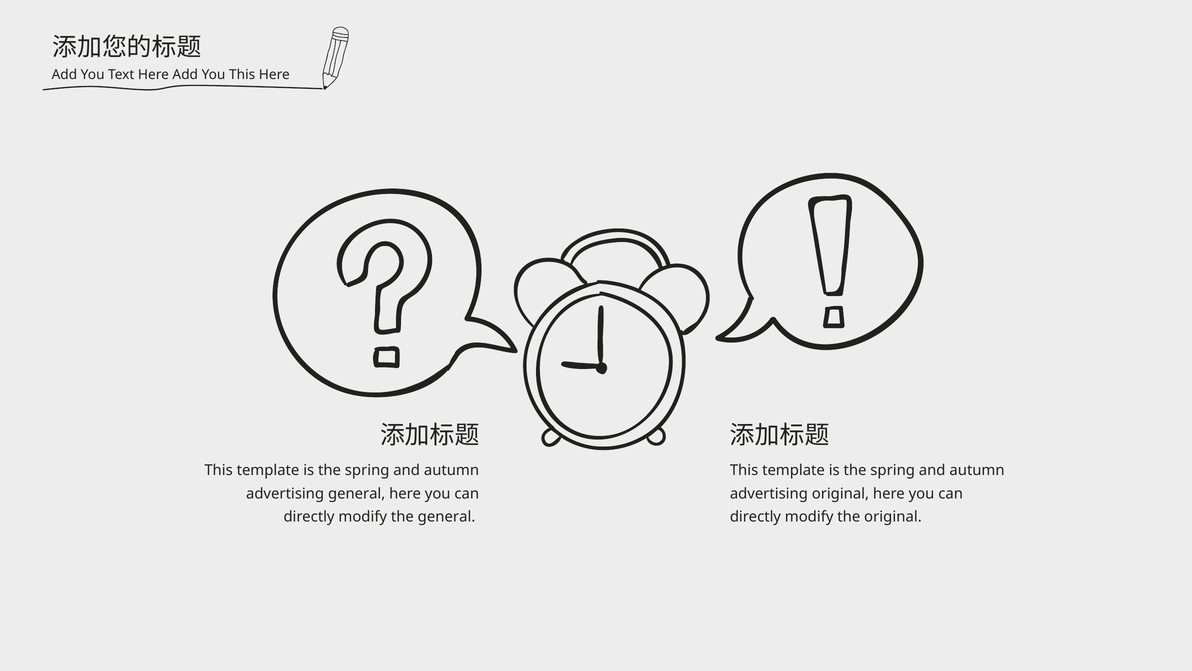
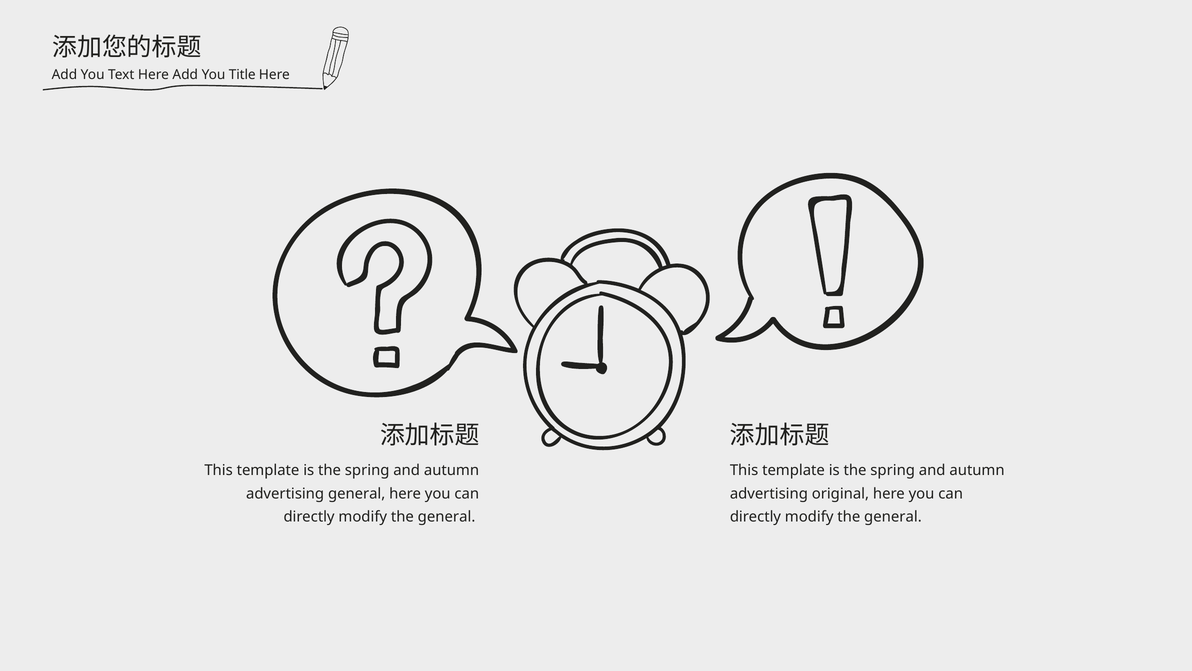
You This: This -> Title (242, 74)
original: original -> general (893, 517)
